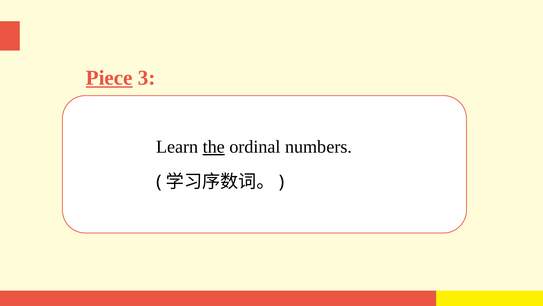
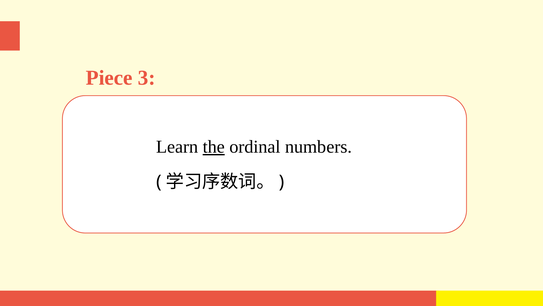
Piece underline: present -> none (109, 78)
